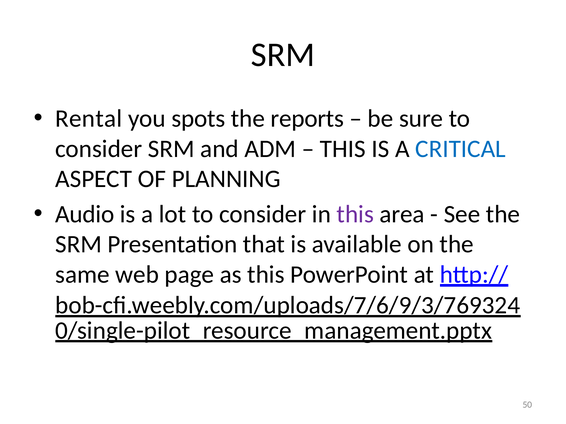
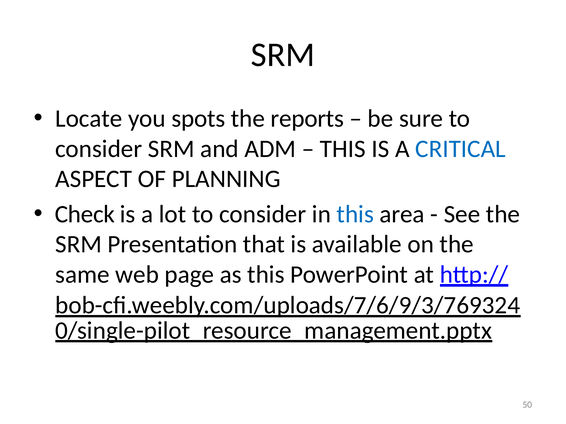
Rental: Rental -> Locate (89, 119)
Audio: Audio -> Check (85, 214)
this colour: purple -> blue (355, 214)
